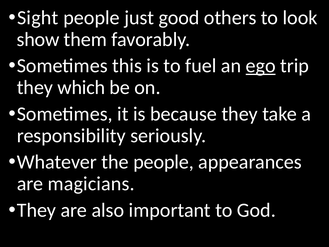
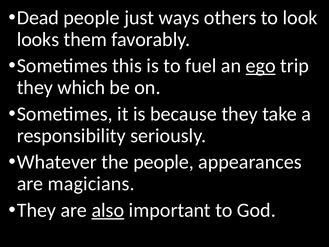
Sight: Sight -> Dead (38, 18)
good: good -> ways (179, 18)
show: show -> looks (38, 39)
also underline: none -> present (108, 210)
